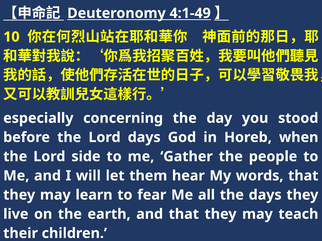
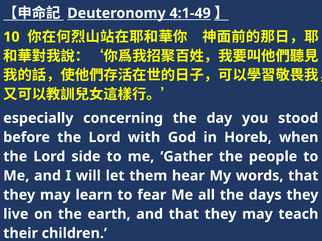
Lord days: days -> with (144, 138)
